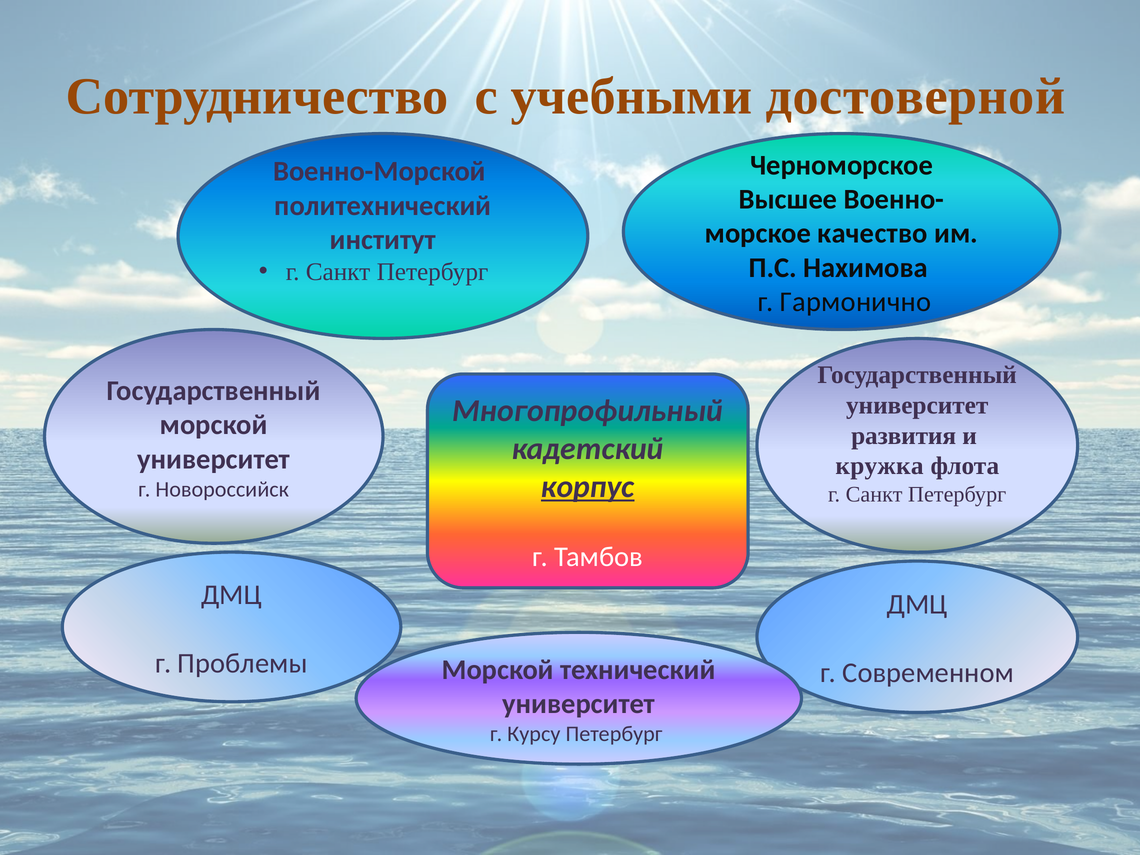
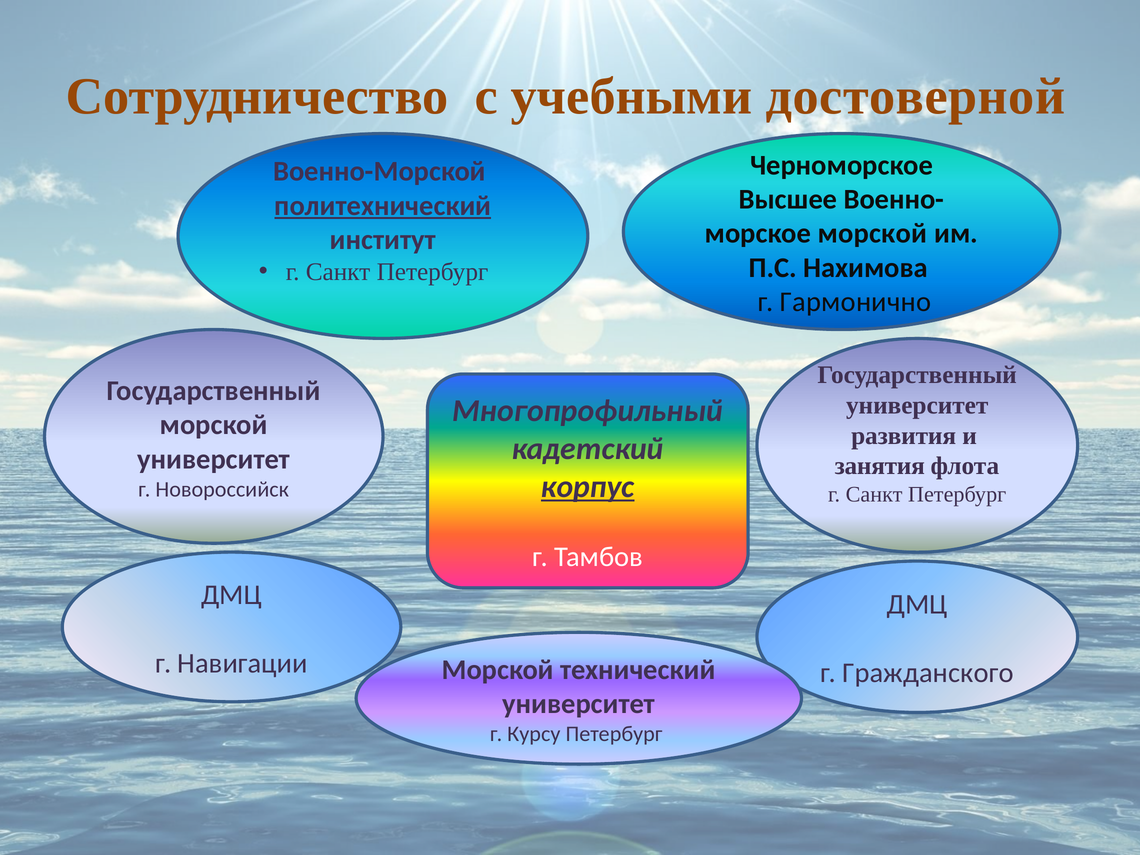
политехнический underline: none -> present (383, 206)
качество: качество -> морской (872, 233)
кружка: кружка -> занятия (880, 466)
Проблемы: Проблемы -> Навигации (243, 663)
Современном: Современном -> Гражданского (928, 673)
